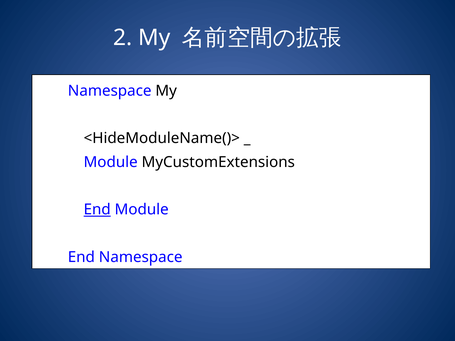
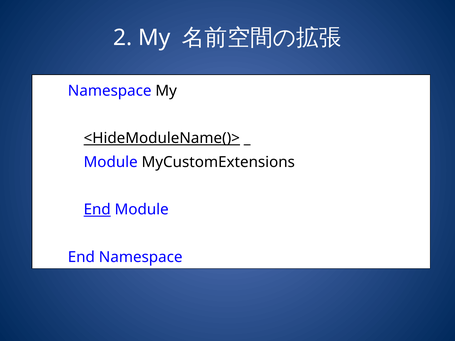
<HideModuleName()> underline: none -> present (162, 138)
